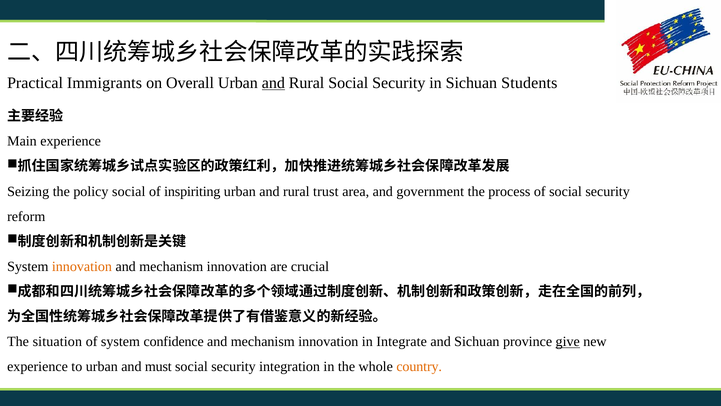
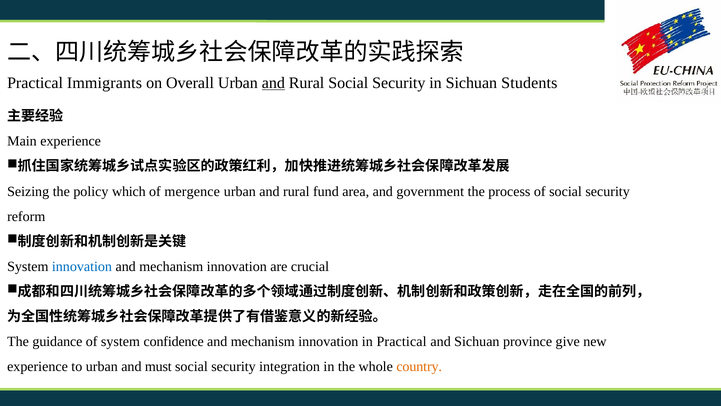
policy social: social -> which (129, 191)
inspiriting: inspiriting -> mergence (192, 191)
trust: trust -> fund (326, 191)
innovation colour: orange -> blue (82, 266)
situation: situation -> guidance (57, 341)
in Integrate: Integrate -> Practical (402, 341)
give underline: present -> none (568, 341)
